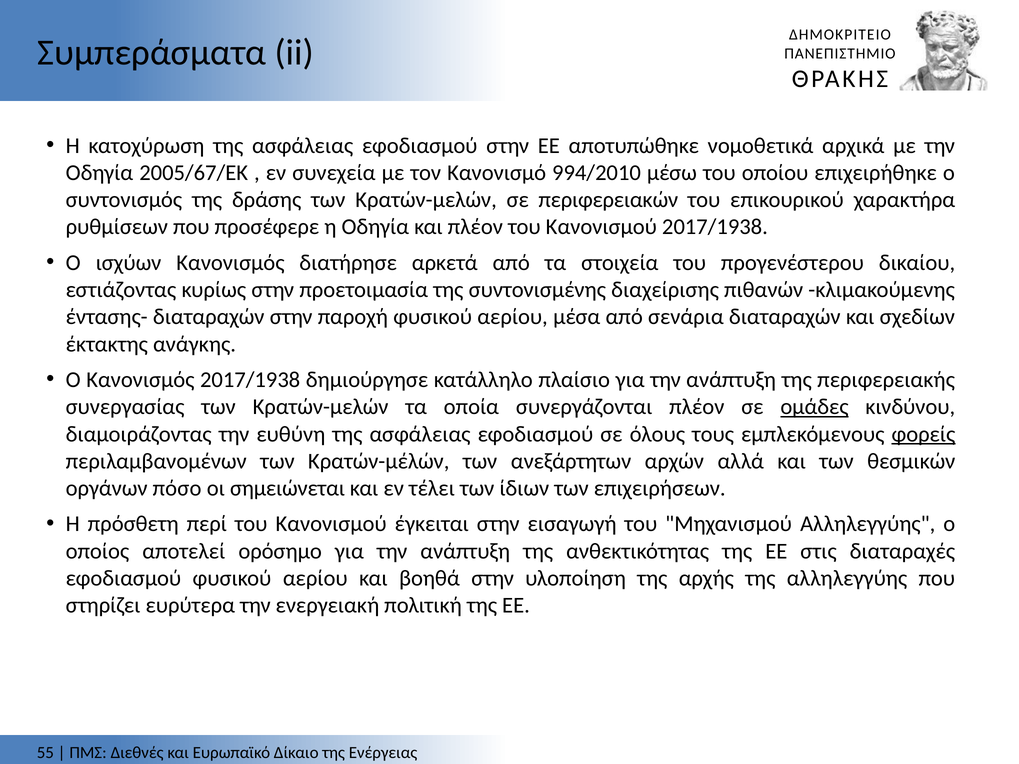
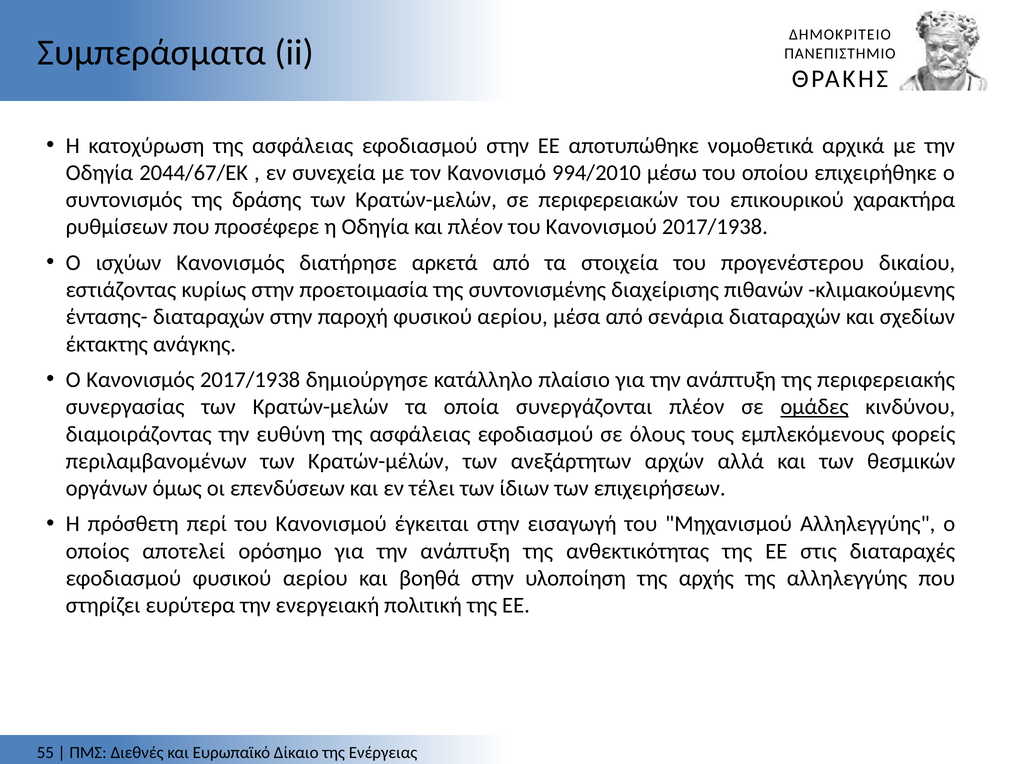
2005/67/ΕΚ: 2005/67/ΕΚ -> 2044/67/ΕΚ (194, 173)
φορείς underline: present -> none (923, 434)
πόσο: πόσο -> όμως (177, 489)
σημειώνεται: σημειώνεται -> επενδύσεων (287, 489)
